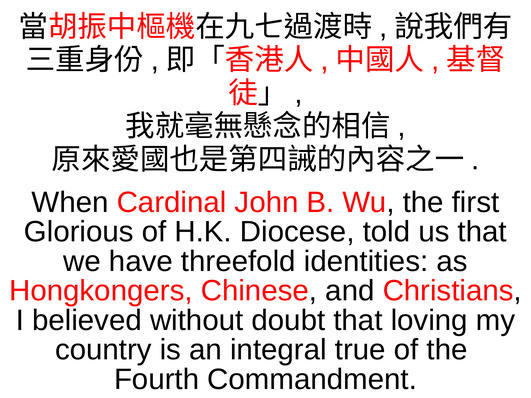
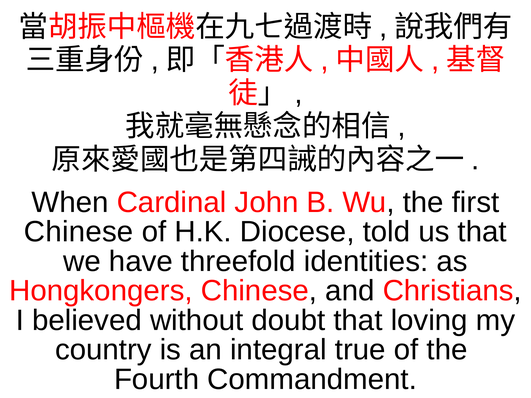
Glorious: Glorious -> Chinese (79, 232)
